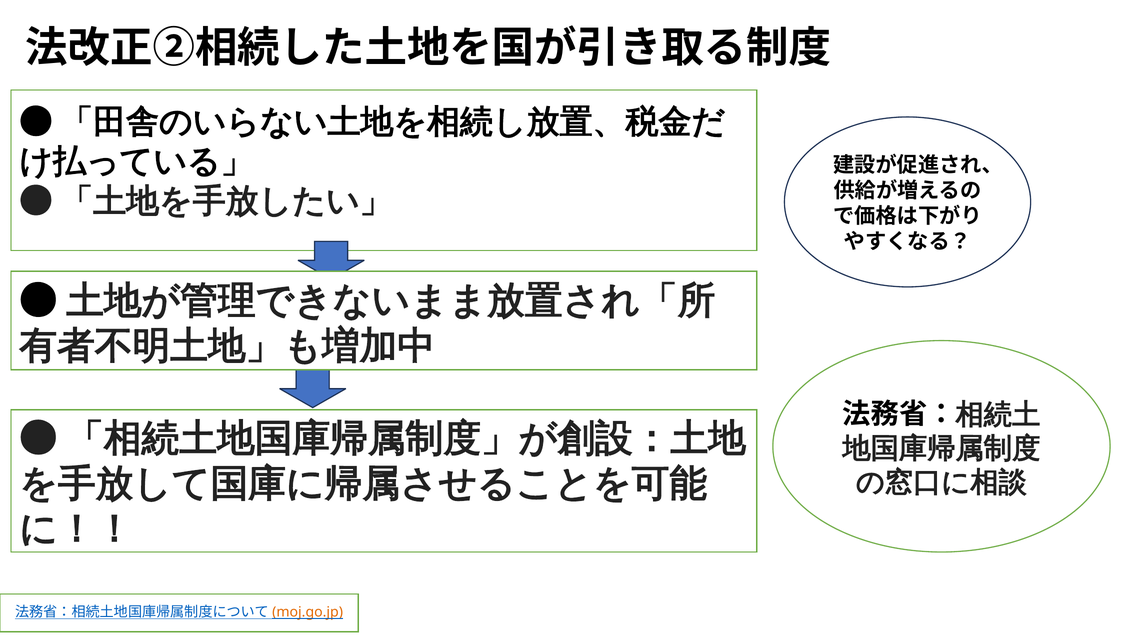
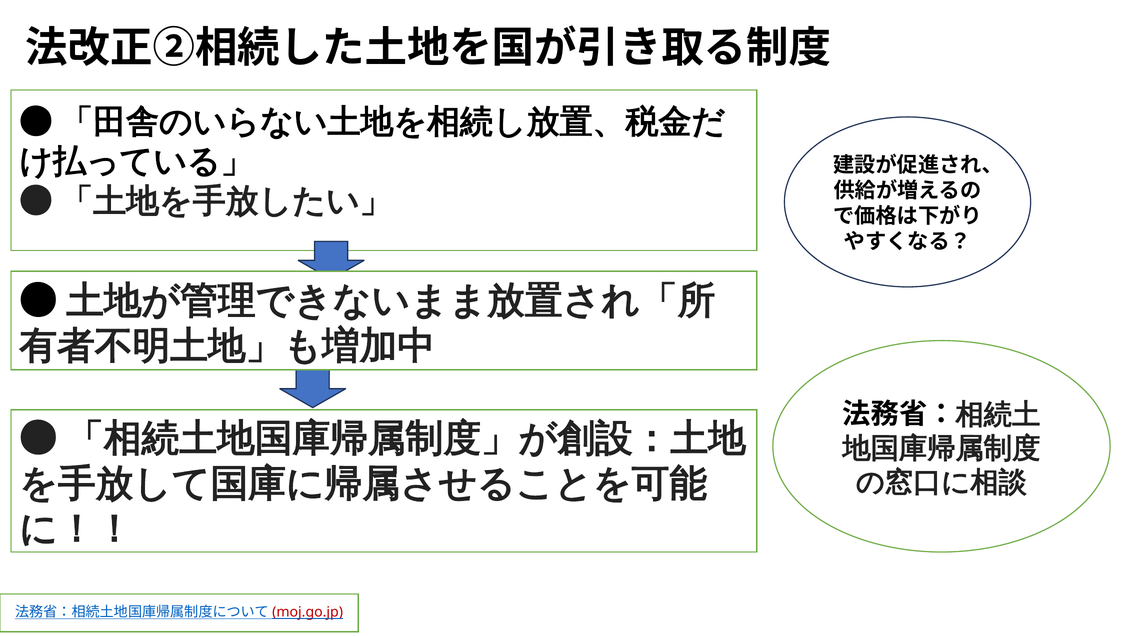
moj.go.jp colour: orange -> red (308, 612)
